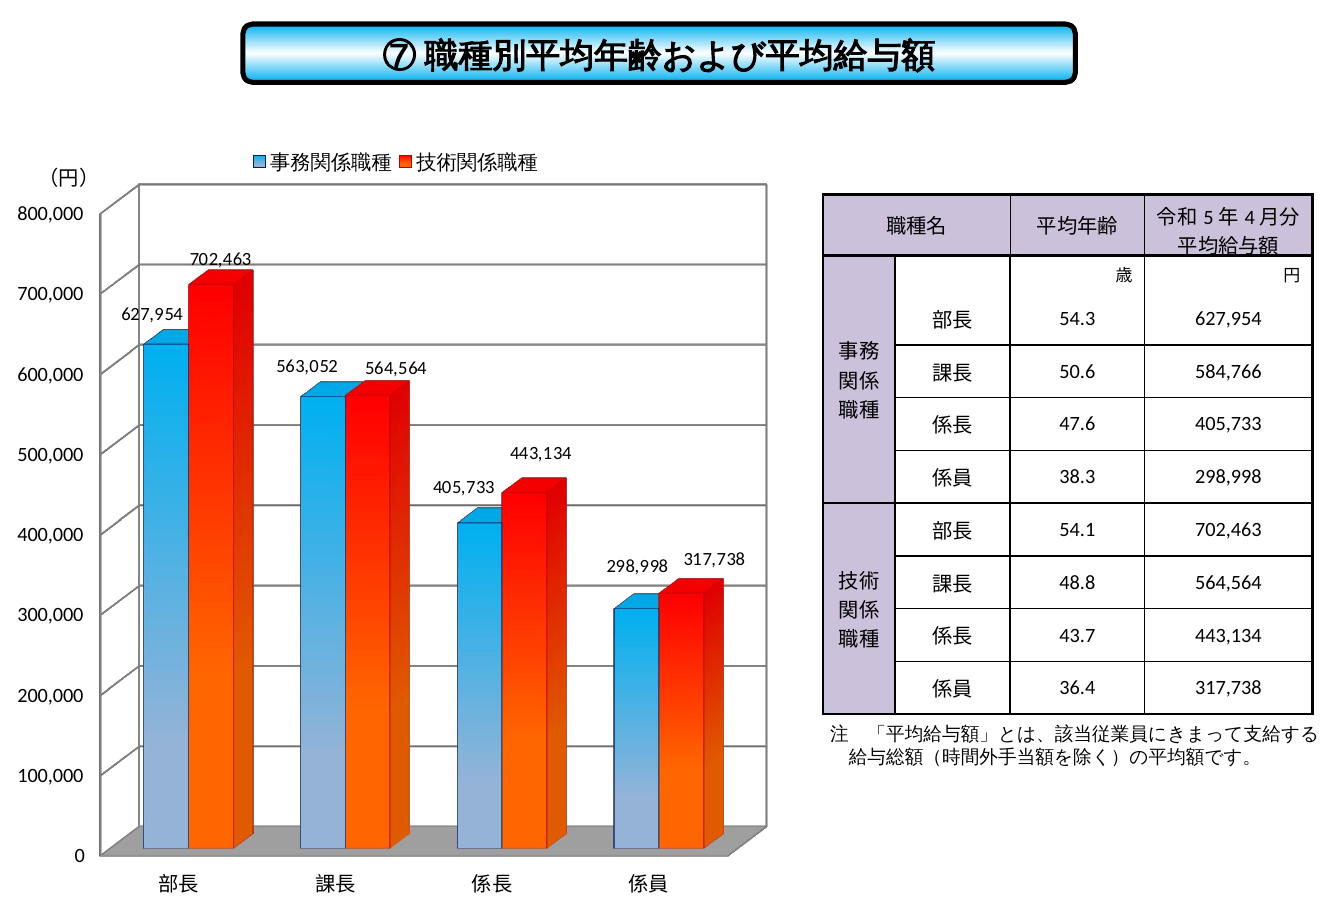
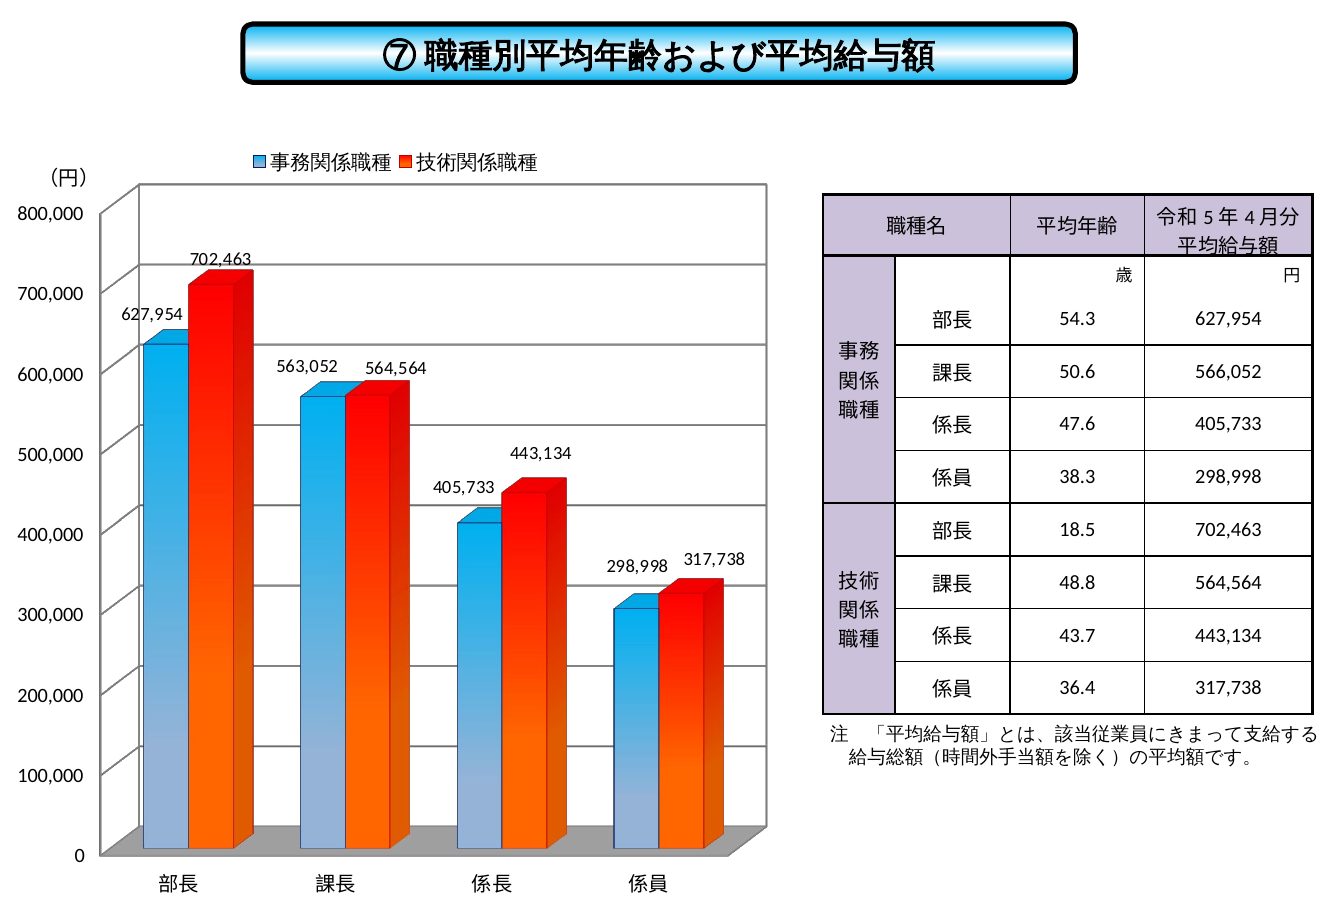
584,766: 584,766 -> 566,052 (1228, 371)
54.1: 54.1 -> 18.5 (1077, 530)
